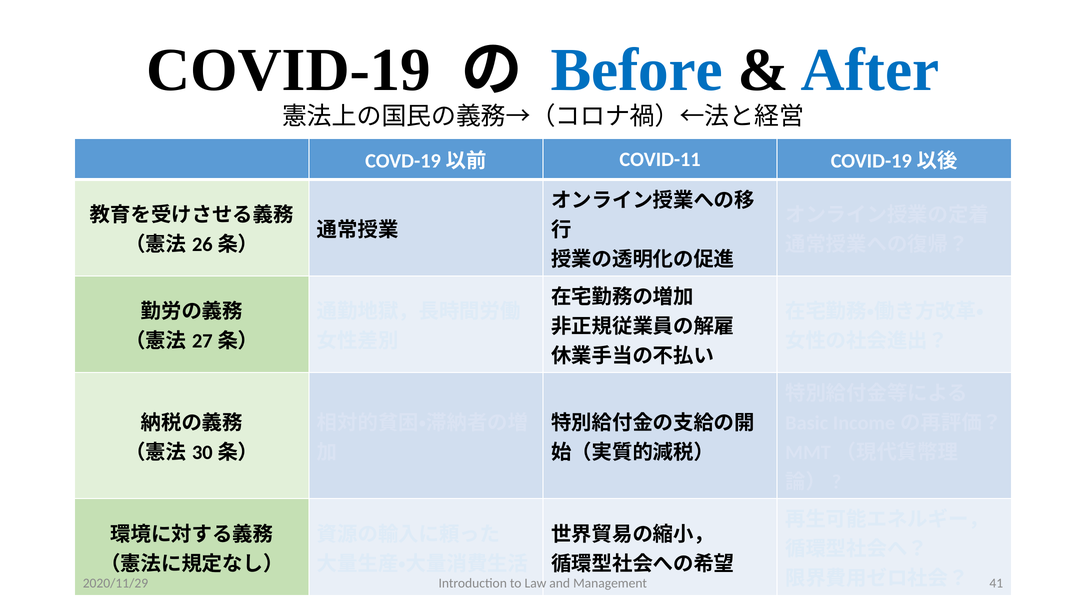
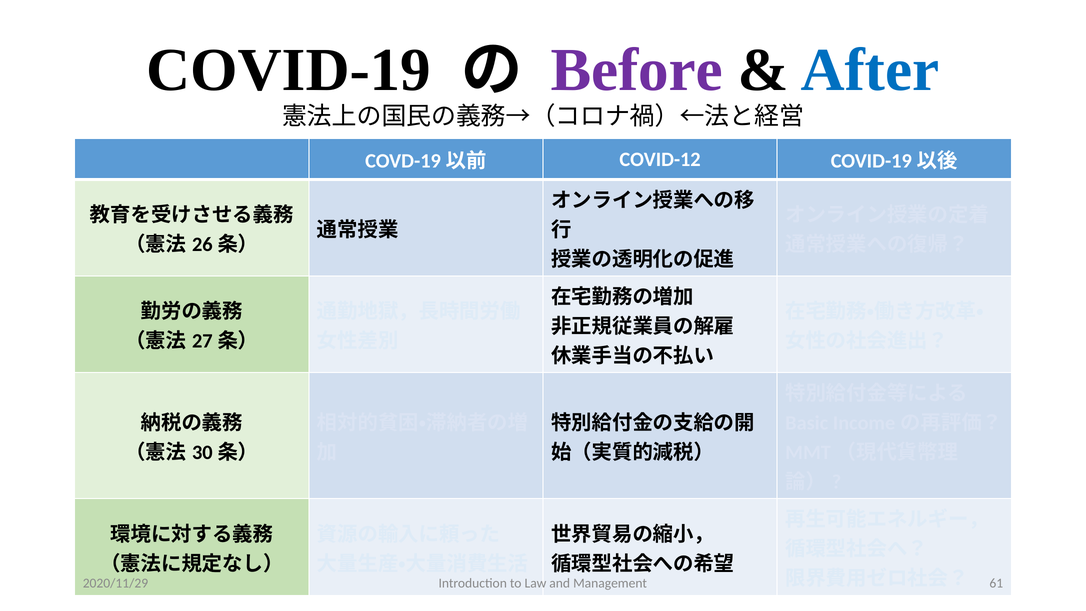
Before colour: blue -> purple (637, 70)
COVID-11: COVID-11 -> COVID-12 (660, 159)
41: 41 -> 61 (996, 583)
